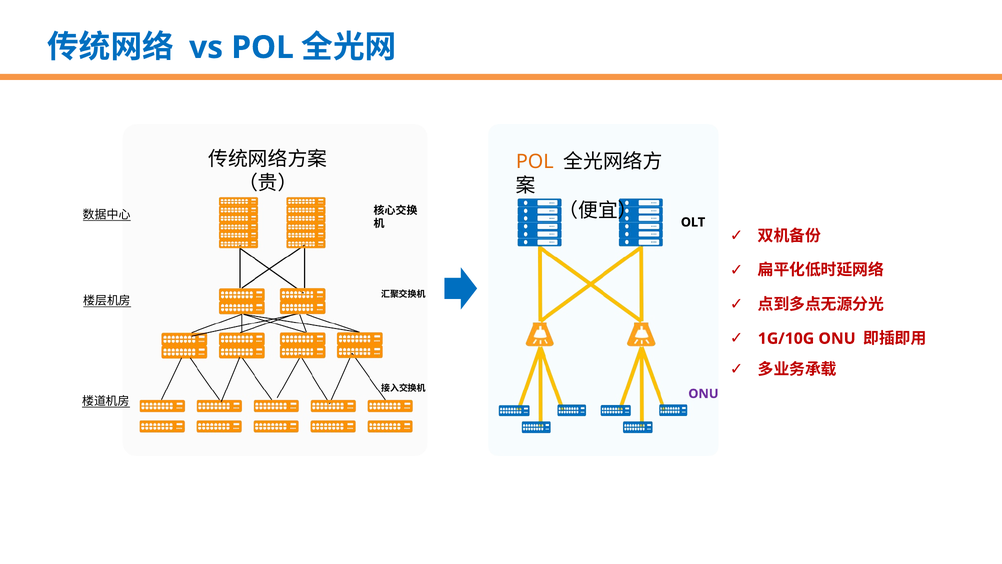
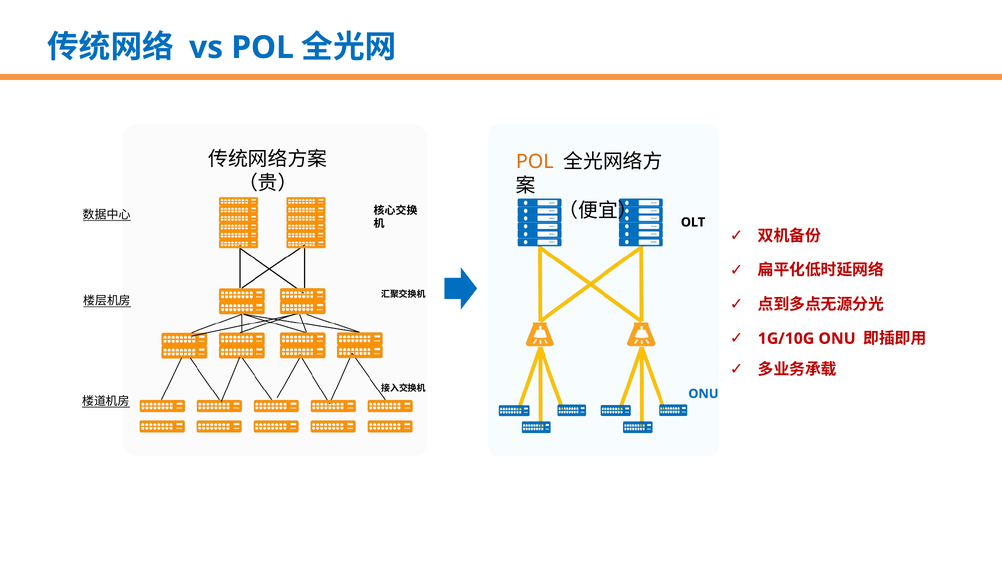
ONU colour: purple -> blue (703, 394)
